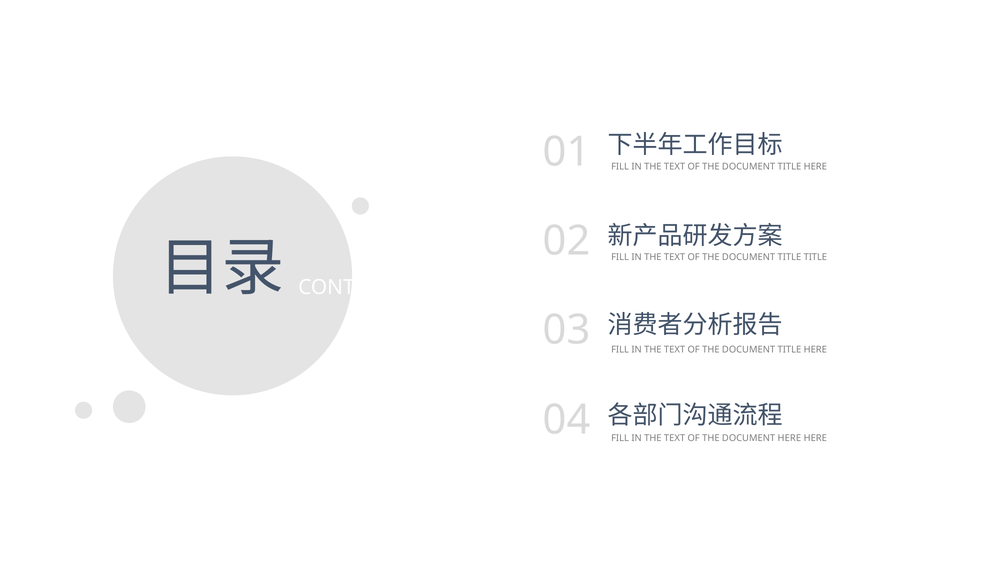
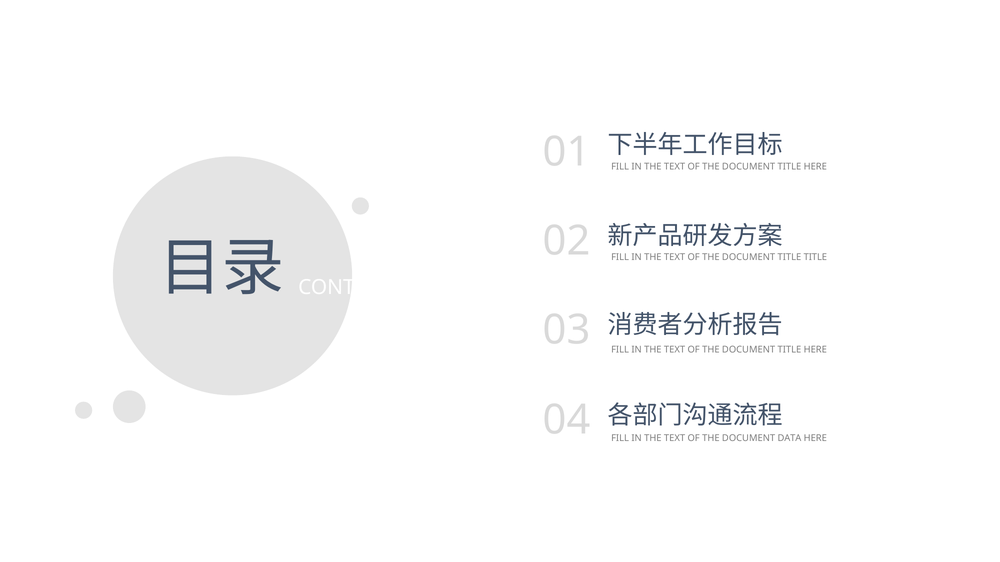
DOCUMENT HERE: HERE -> DATA (789, 439)
